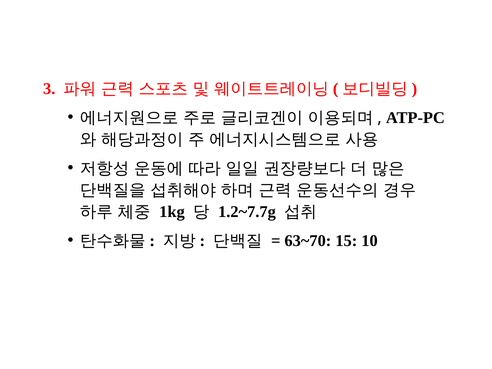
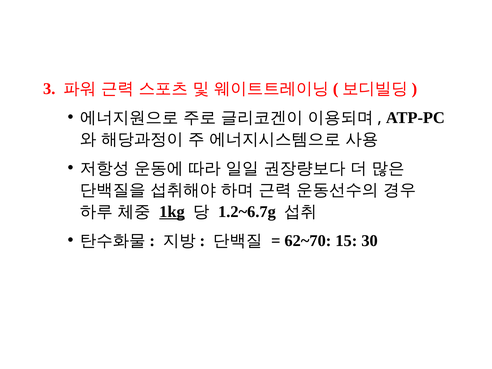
1kg underline: none -> present (172, 212)
1.2~7.7g: 1.2~7.7g -> 1.2~6.7g (247, 212)
63~70: 63~70 -> 62~70 (308, 241)
10: 10 -> 30 (370, 241)
